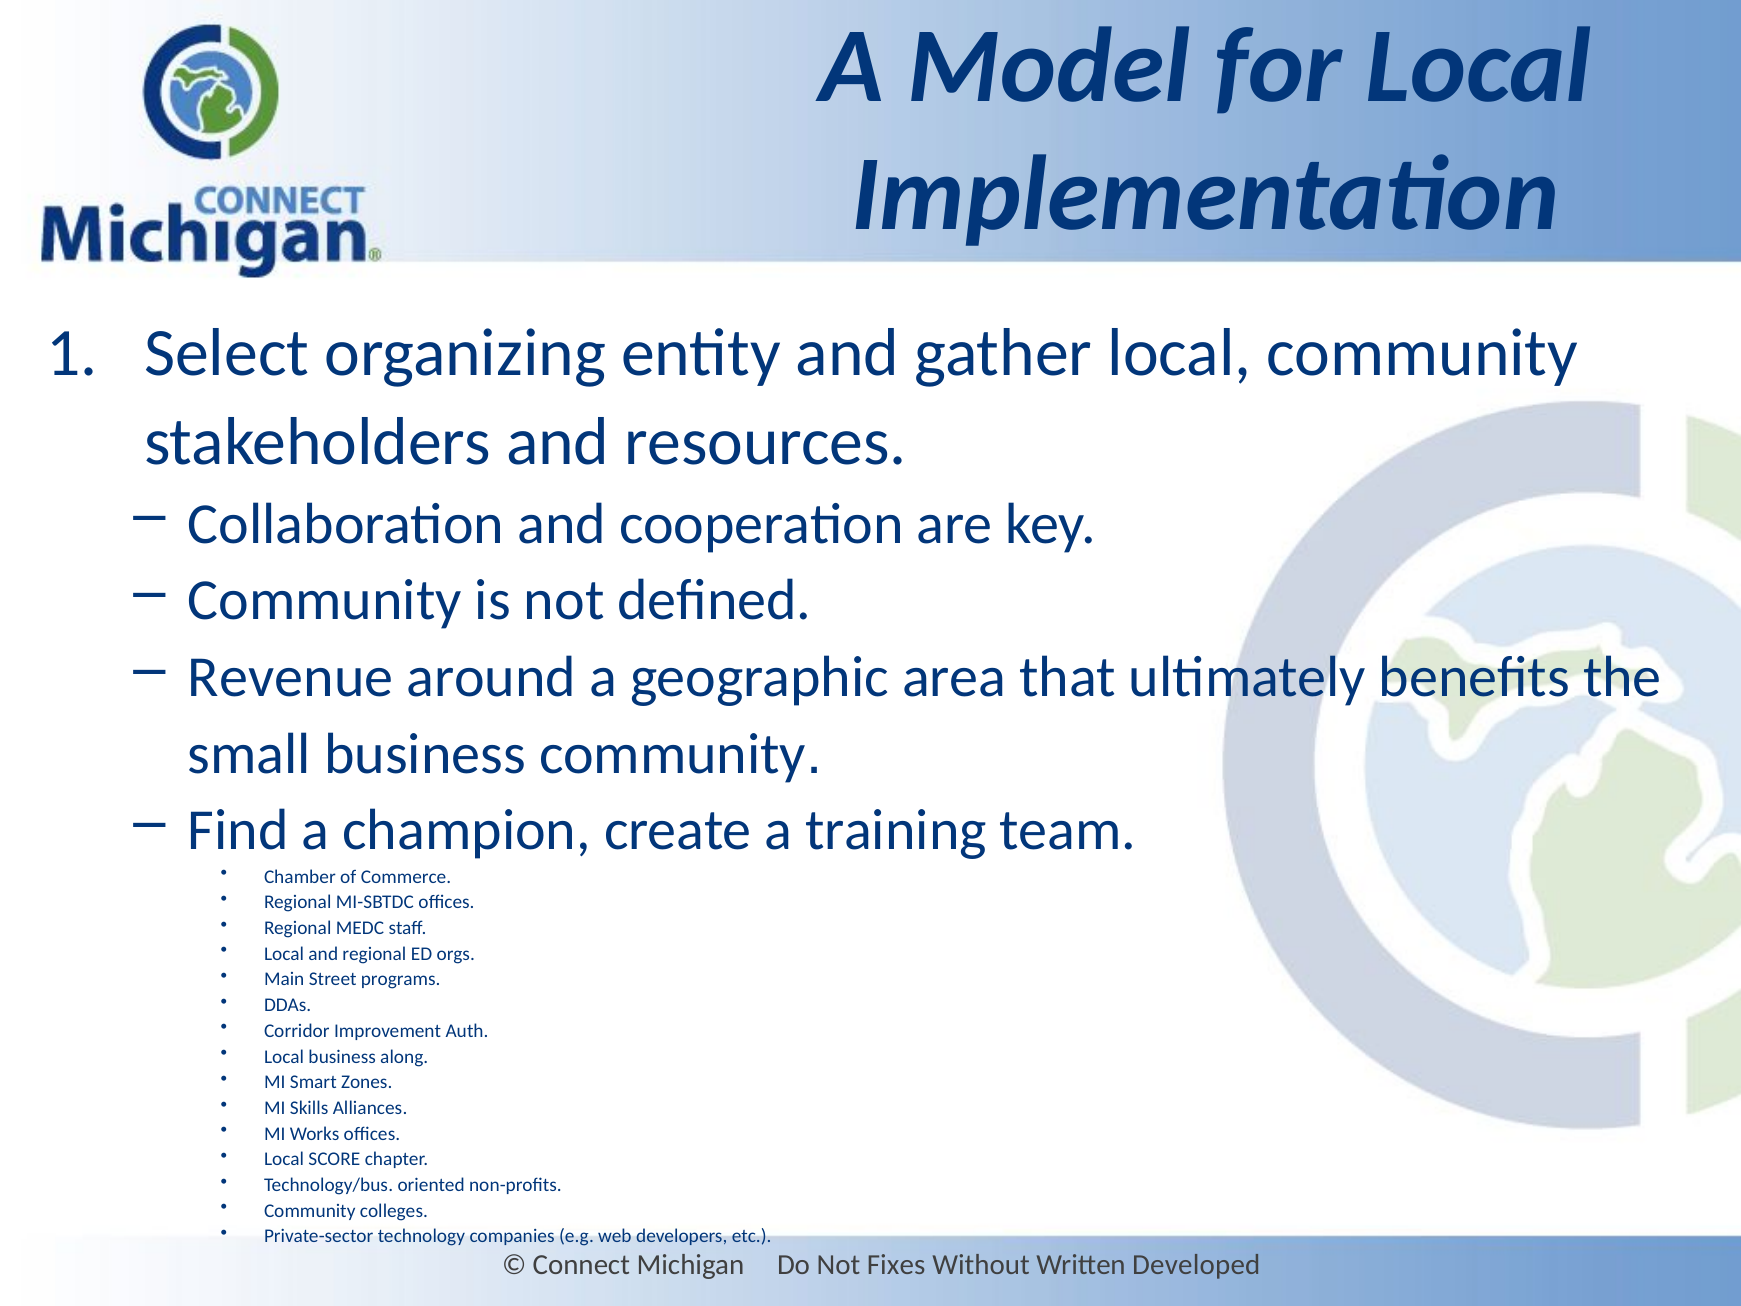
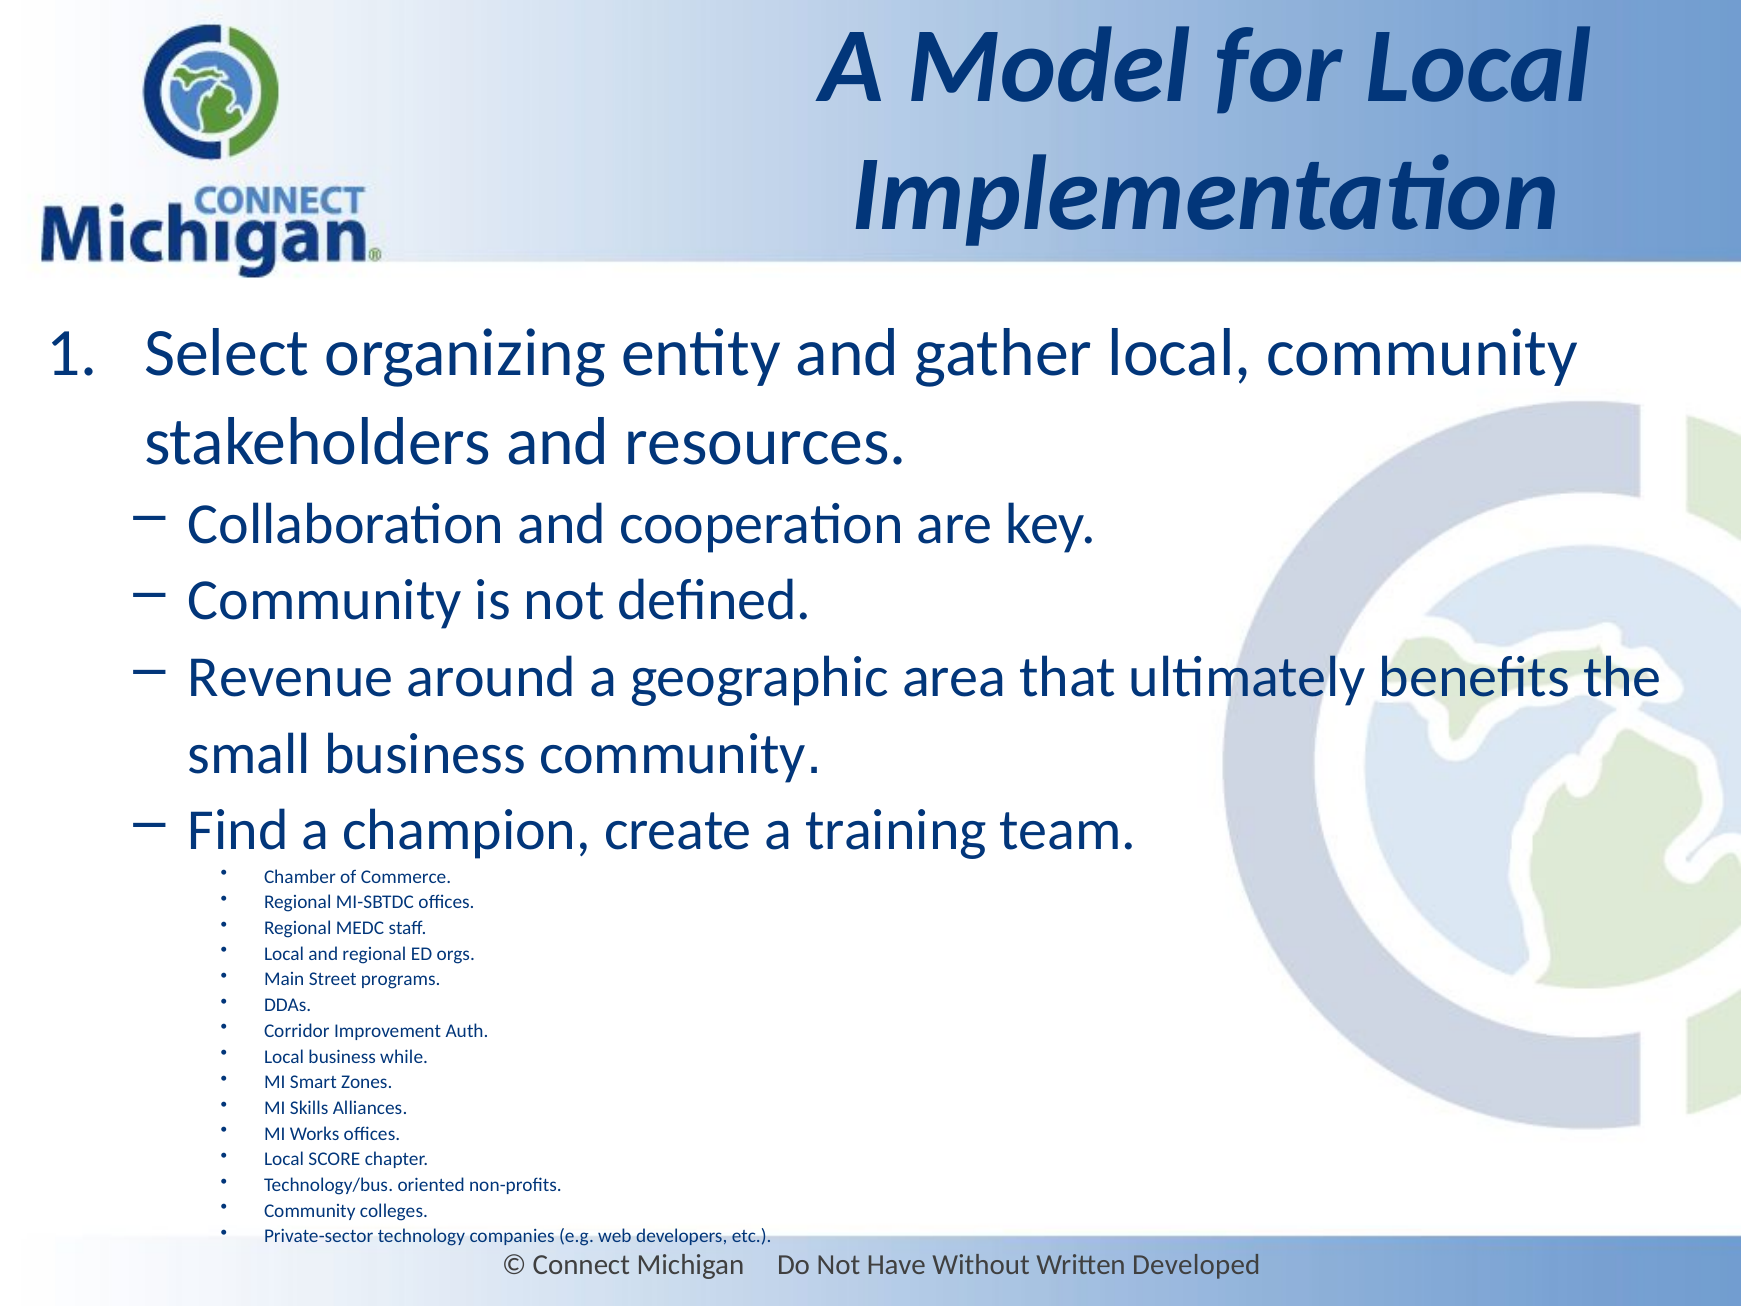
along: along -> while (404, 1056)
Fixes: Fixes -> Have (896, 1264)
